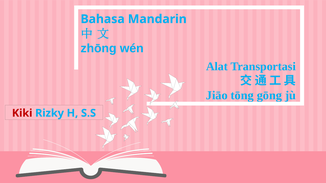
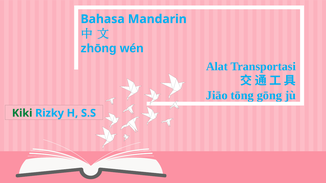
Kiki colour: red -> green (22, 113)
